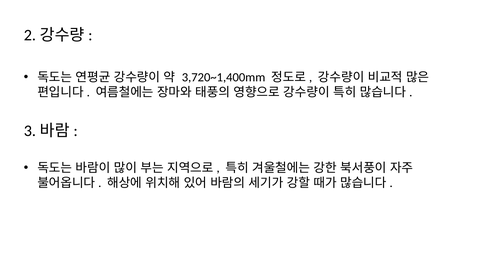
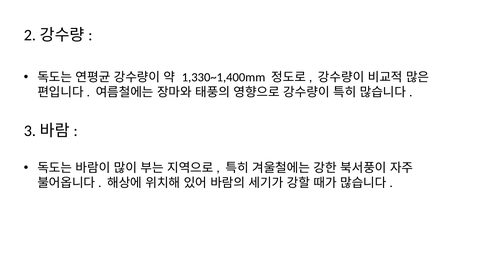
3,720~1,400mm: 3,720~1,400mm -> 1,330~1,400mm (224, 77)
